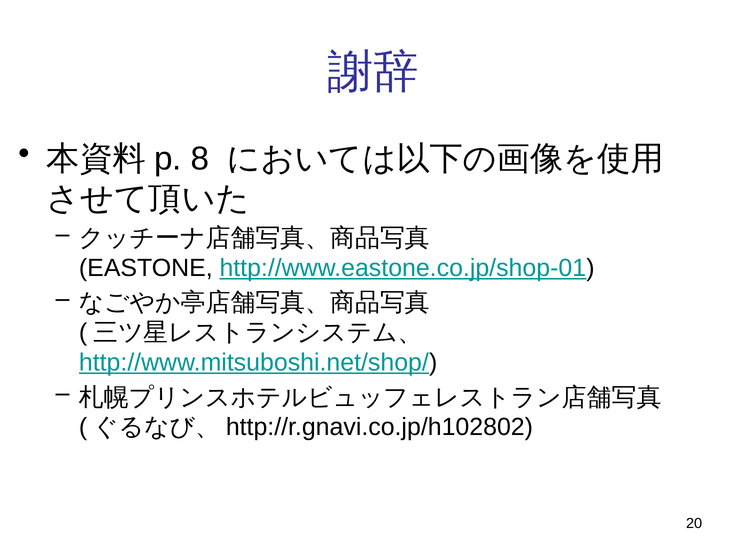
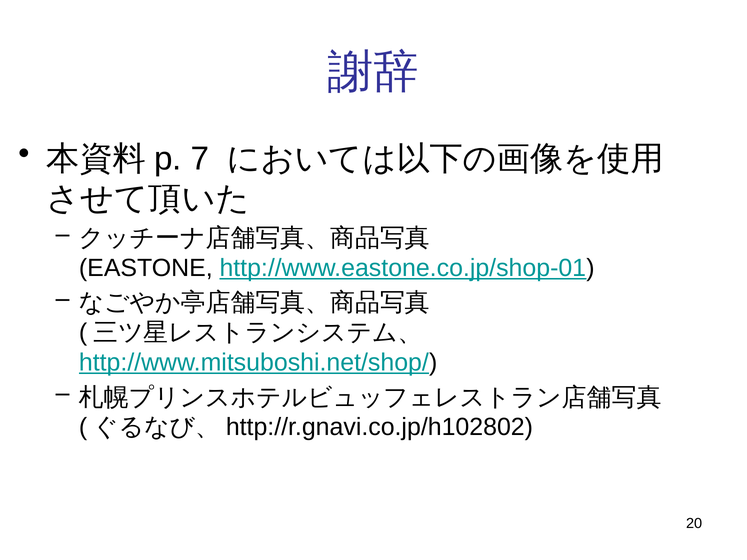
8: 8 -> 7 (200, 159)
